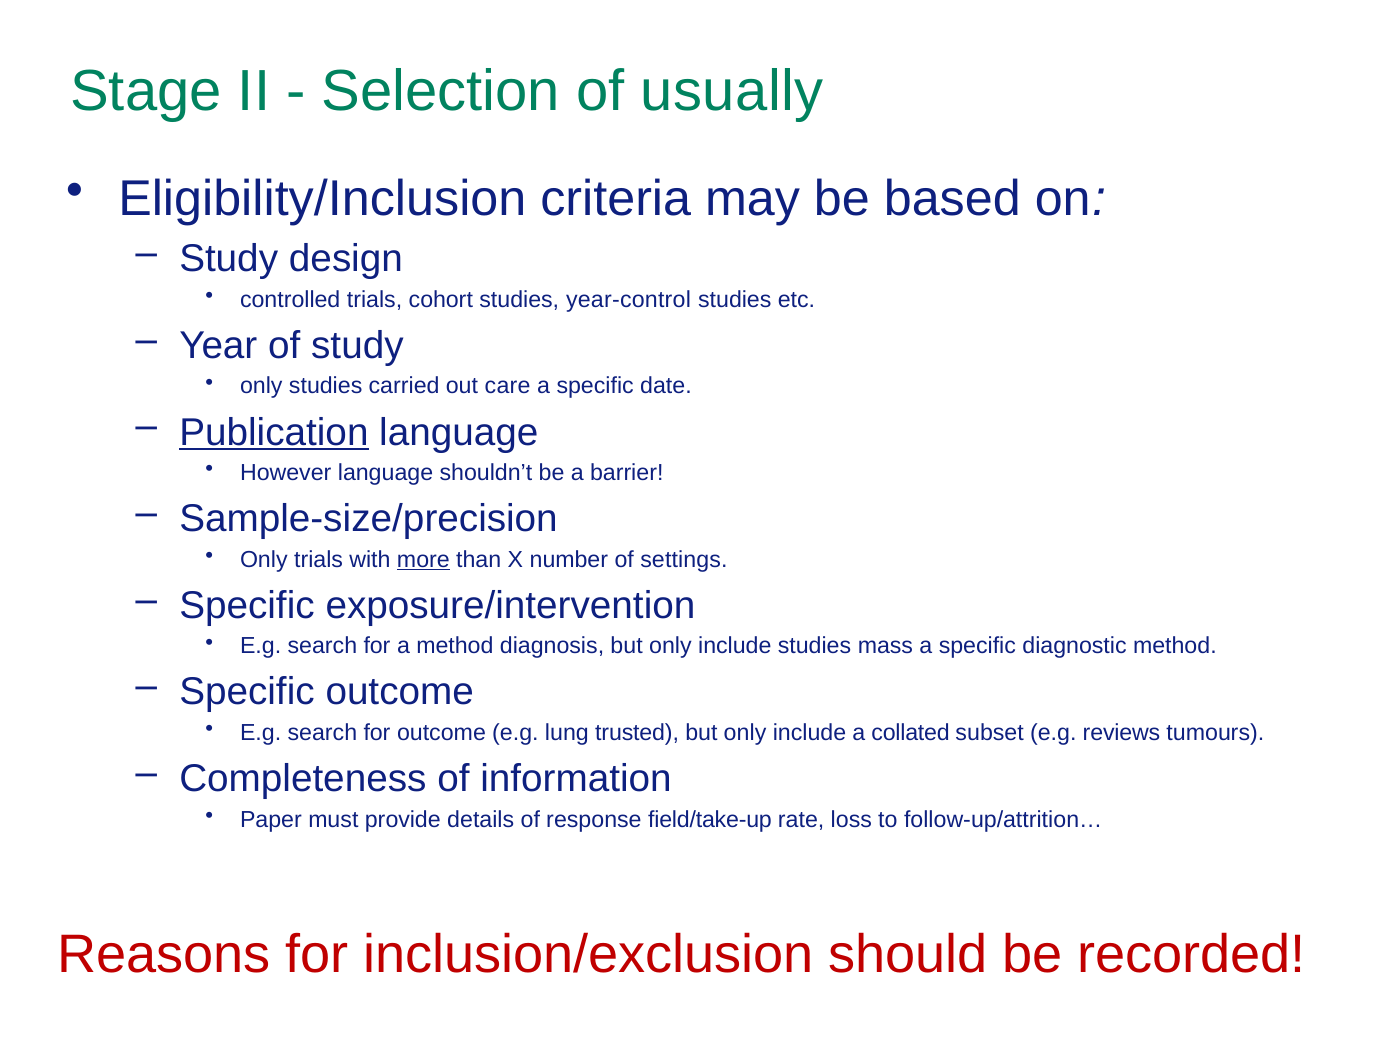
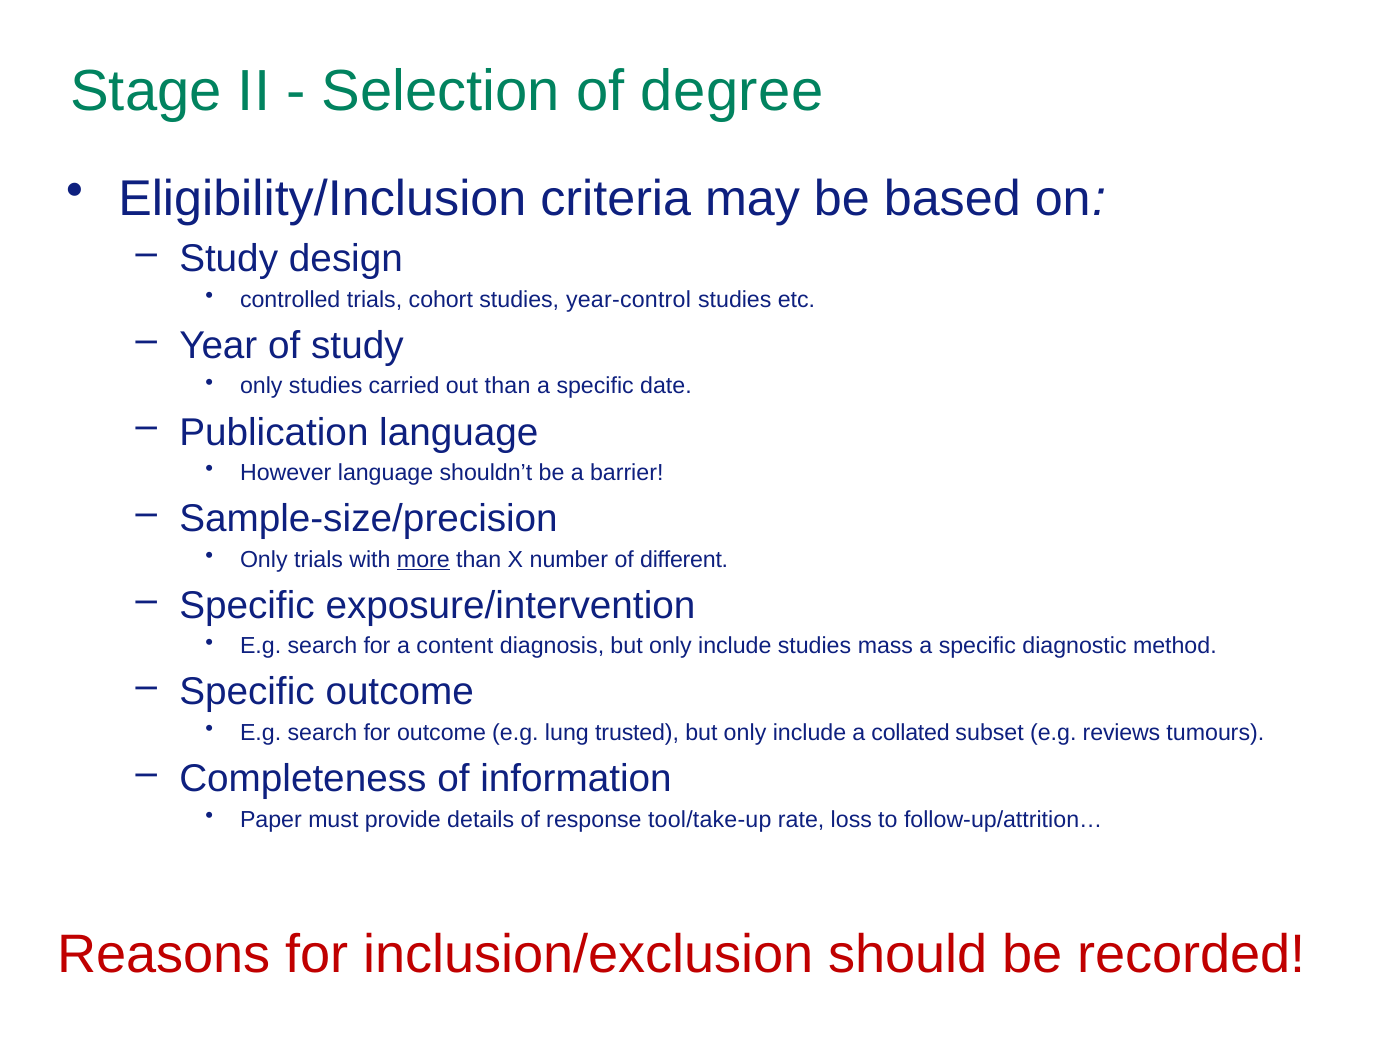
usually: usually -> degree (732, 91)
out care: care -> than (508, 386)
Publication underline: present -> none (274, 432)
settings: settings -> different (684, 560)
a method: method -> content (455, 646)
field/take-up: field/take-up -> tool/take-up (710, 819)
